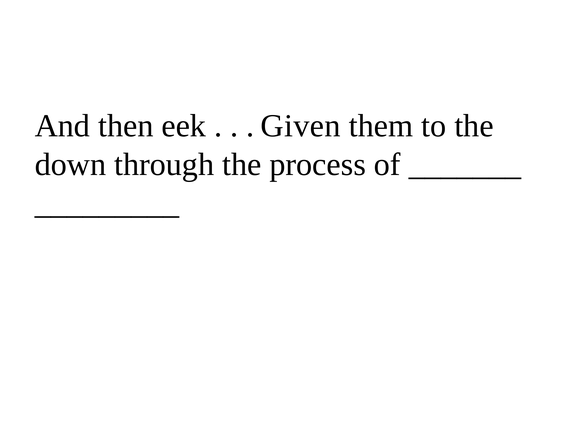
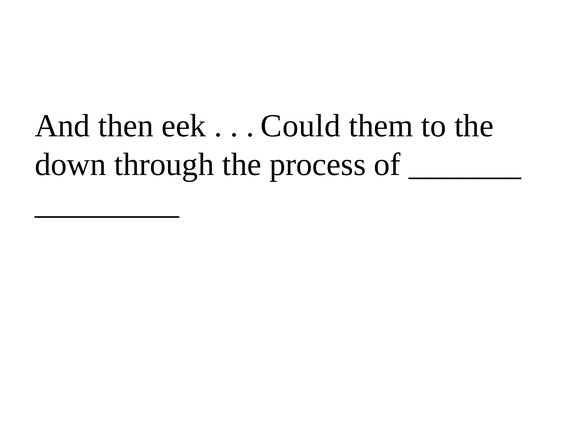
Given: Given -> Could (301, 126)
